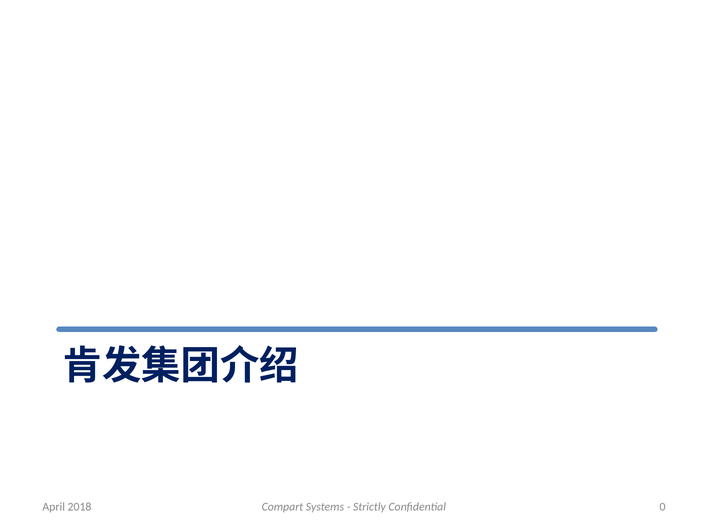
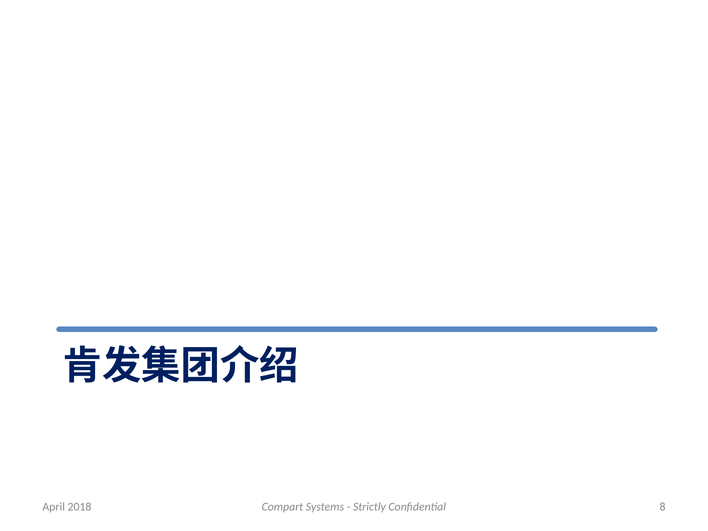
0: 0 -> 8 (663, 507)
